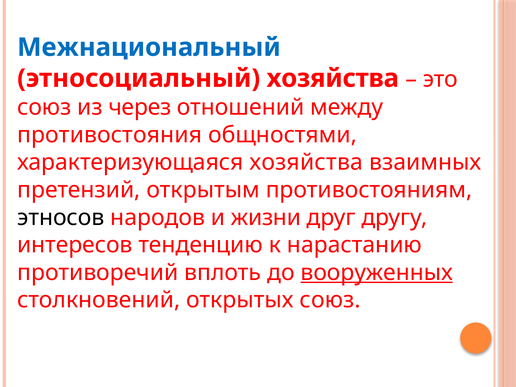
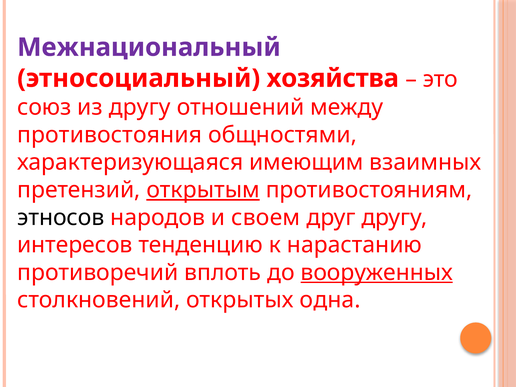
Межнациональный colour: blue -> purple (149, 47)
из через: через -> другу (140, 107)
характеризующаяся хозяйства: хозяйства -> имеющим (306, 162)
открытым underline: none -> present (203, 190)
жизни: жизни -> своем (266, 217)
открытых союз: союз -> одна (330, 300)
